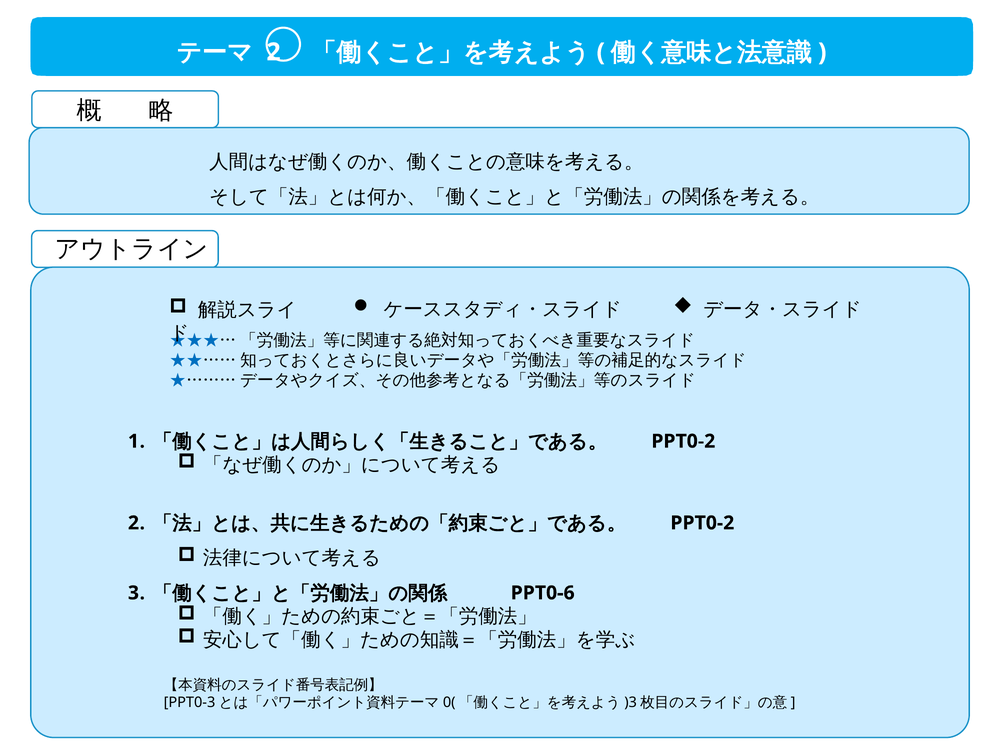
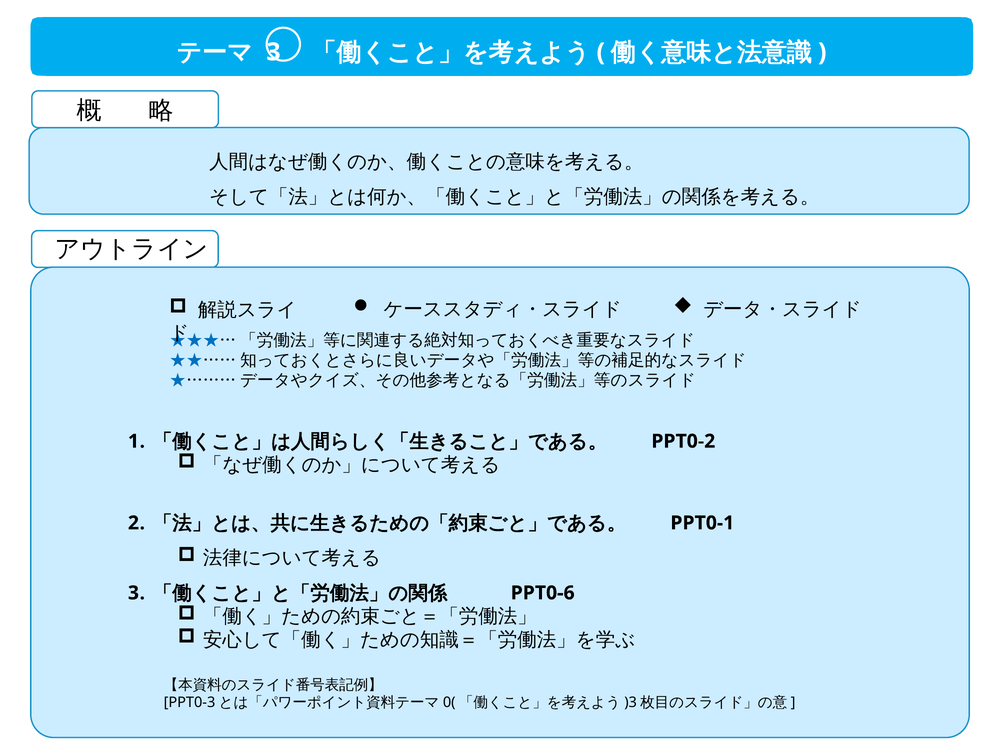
2: 2 -> 3 (274, 52)
PPT0-2: PPT0-2 -> PPT0-1 (702, 523)
